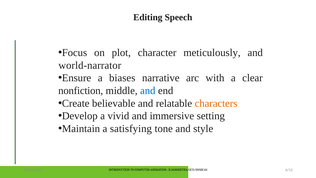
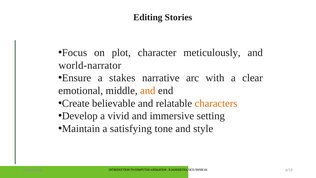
Speech: Speech -> Stories (178, 17)
biases: biases -> stakes (122, 78)
nonfiction: nonfiction -> emotional (81, 91)
and colour: blue -> orange (148, 91)
